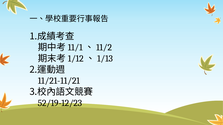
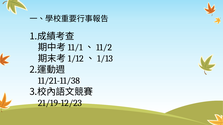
11/21-11/21: 11/21-11/21 -> 11/21-11/38 (59, 81)
52/19-12/23: 52/19-12/23 -> 21/19-12/23 (60, 103)
